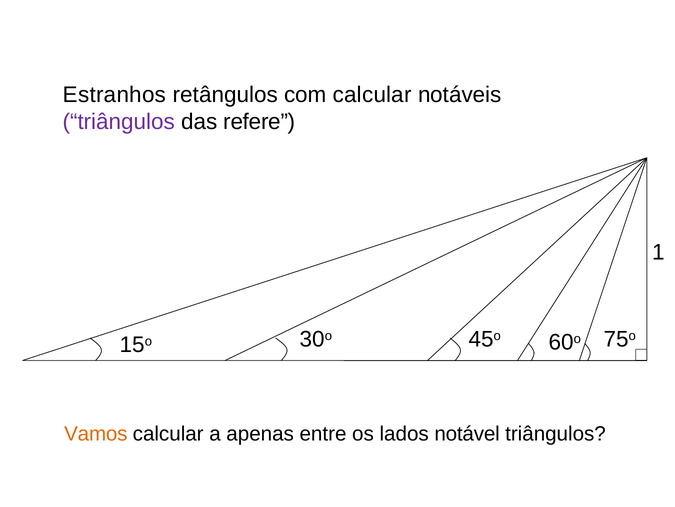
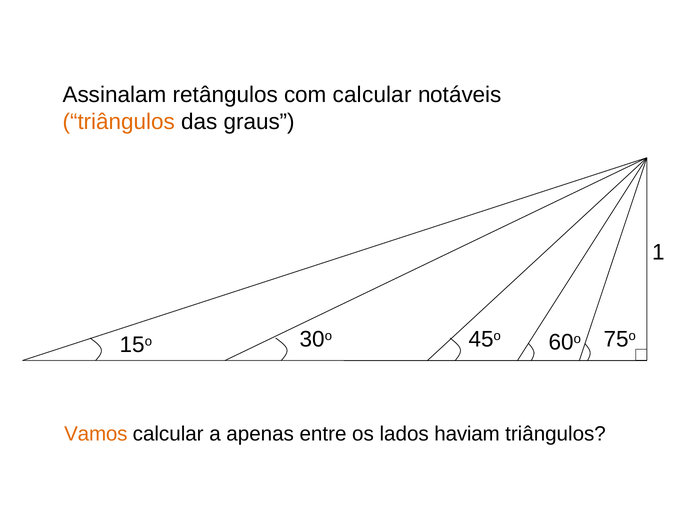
Estranhos: Estranhos -> Assinalam (115, 94)
triângulos colour: purple -> orange (119, 121)
refere: refere -> graus (259, 121)
notável: notável -> haviam (467, 433)
